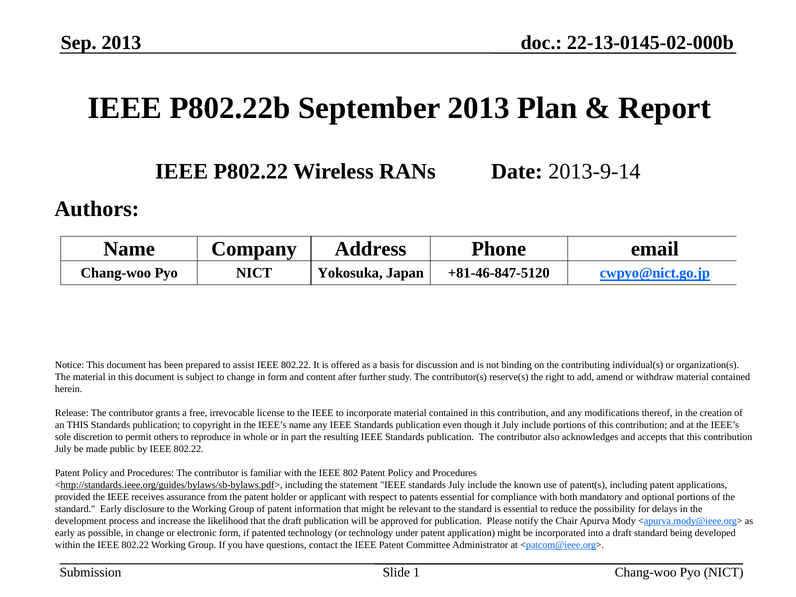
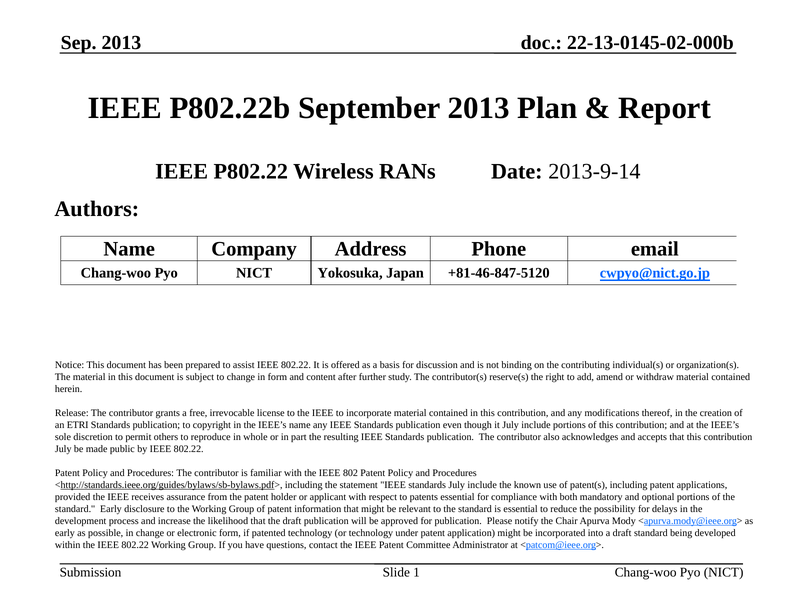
an THIS: THIS -> ETRI (78, 425)
